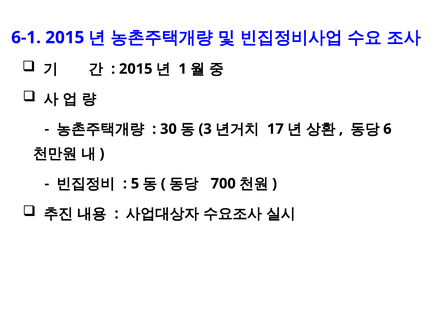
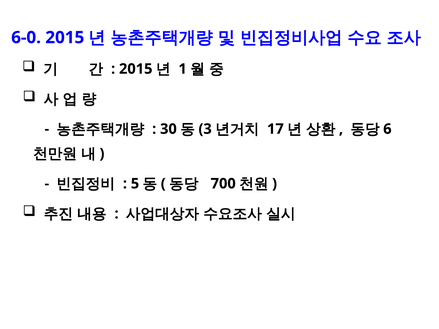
6-1: 6-1 -> 6-0 (26, 38)
